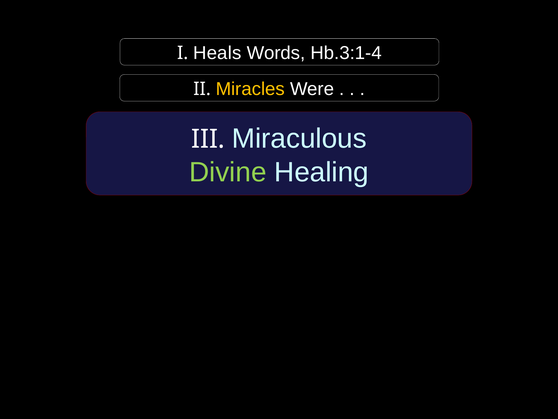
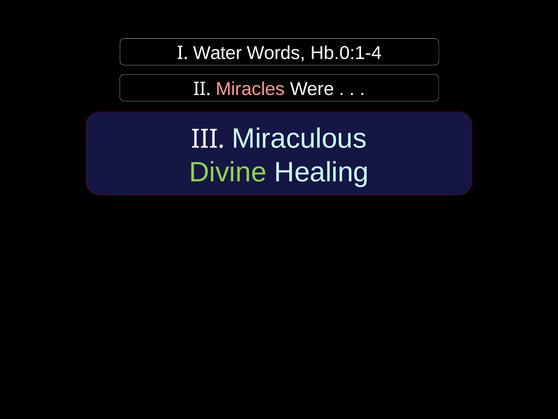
Heals: Heals -> Water (217, 53)
Hb.3:1-4: Hb.3:1-4 -> Hb.0:1-4 (346, 53)
Miracles colour: yellow -> pink (250, 89)
